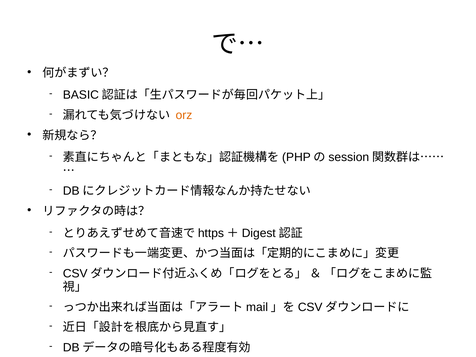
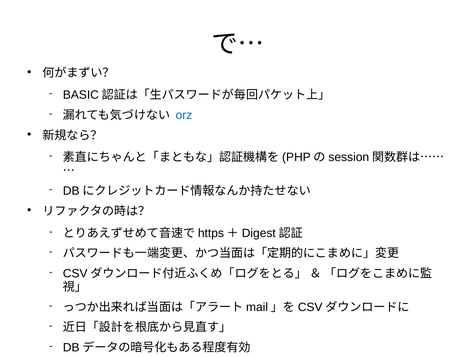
orz colour: orange -> blue (184, 115)
